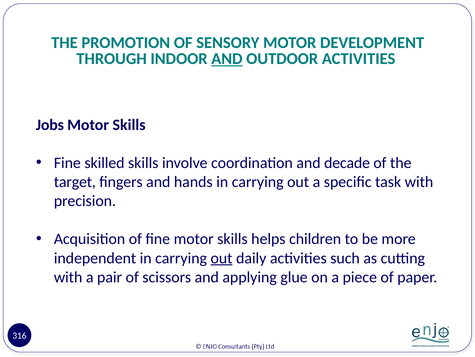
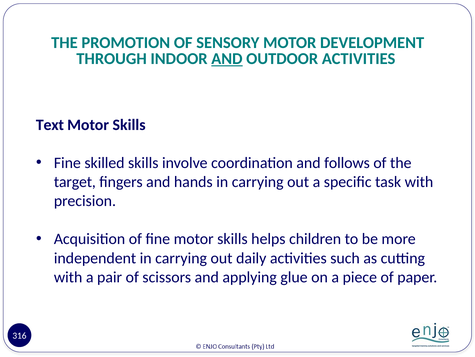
Jobs: Jobs -> Text (50, 125)
decade: decade -> follows (347, 163)
out underline: present -> none (222, 258)
